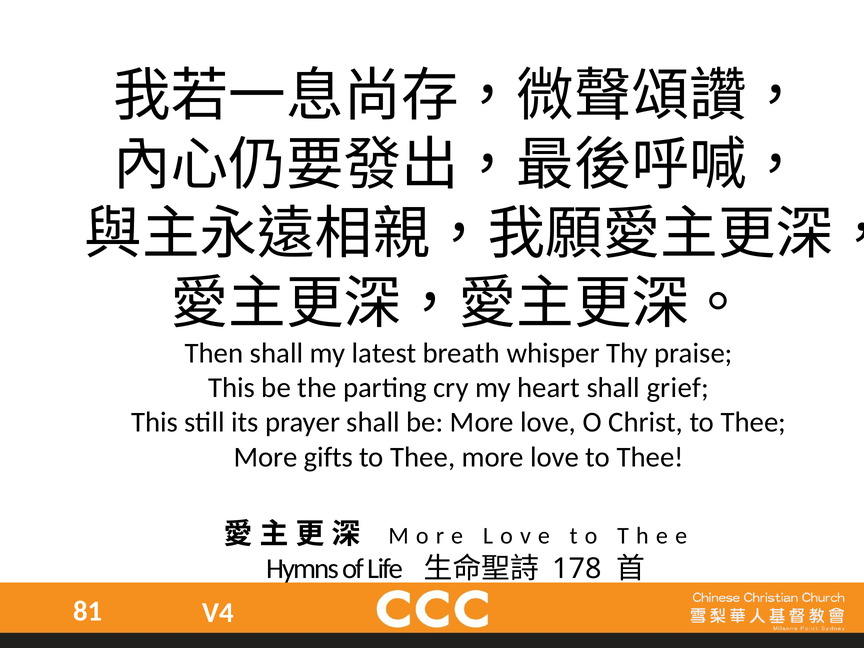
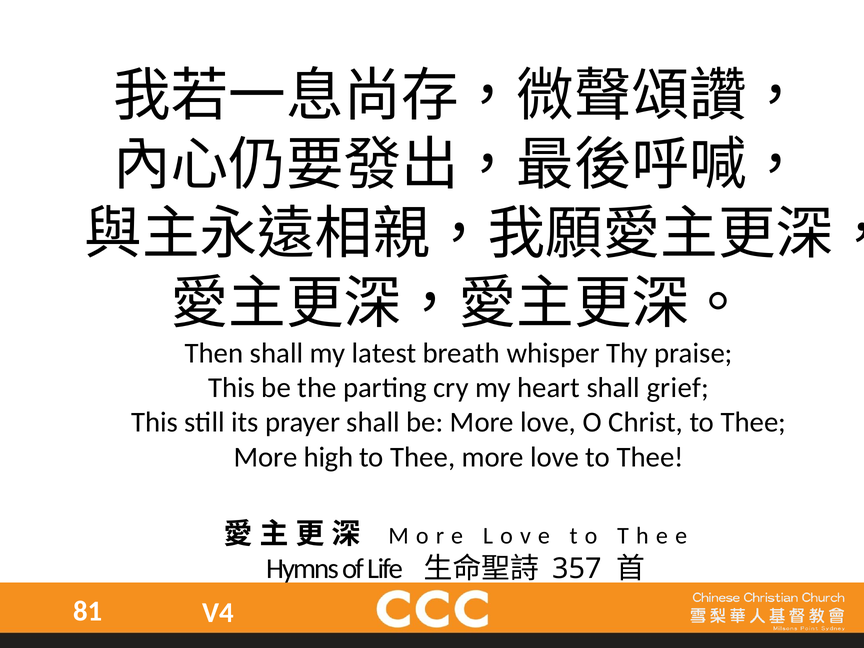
gifts: gifts -> high (328, 457)
178: 178 -> 357 (577, 569)
